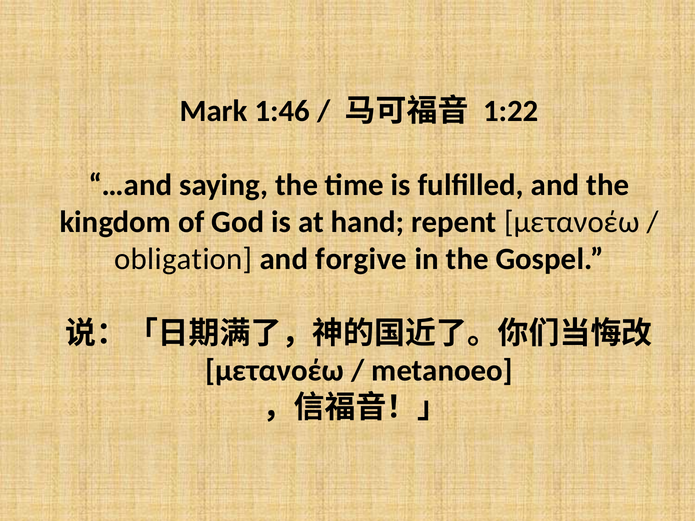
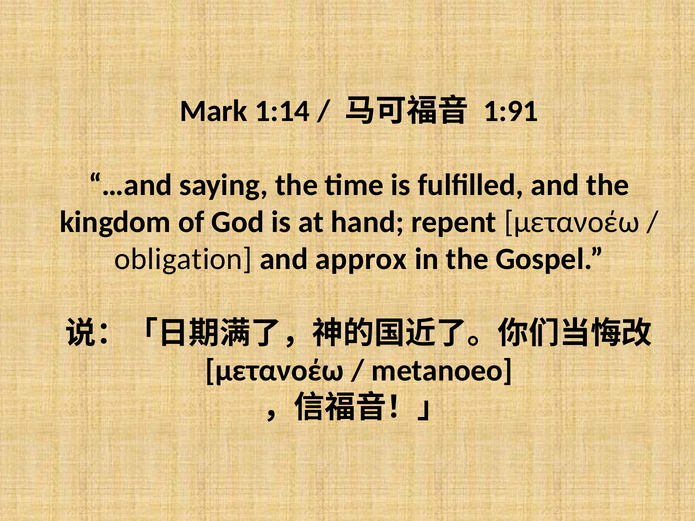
1:46: 1:46 -> 1:14 (282, 111)
1:22: 1:22 -> 1:91 (511, 111)
forgive: forgive -> approx (361, 259)
